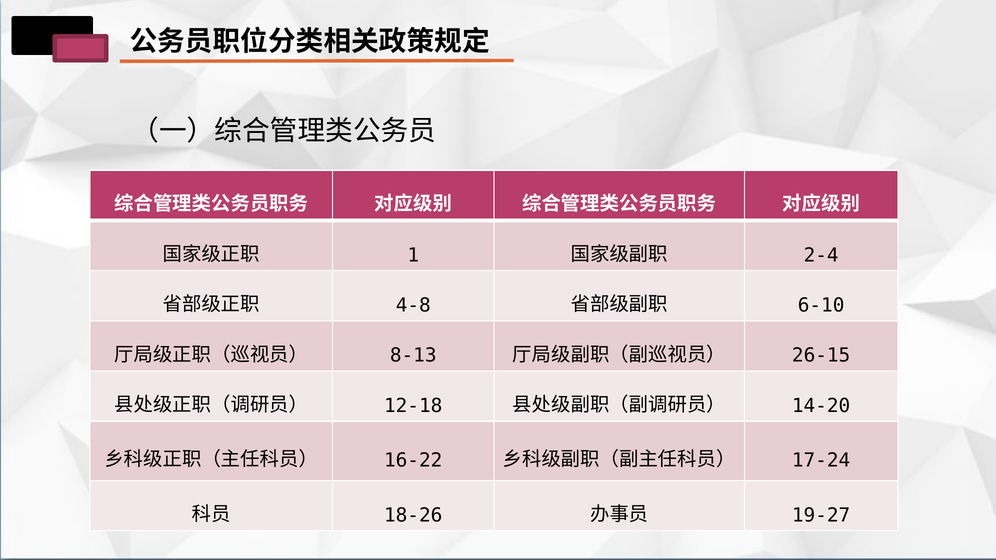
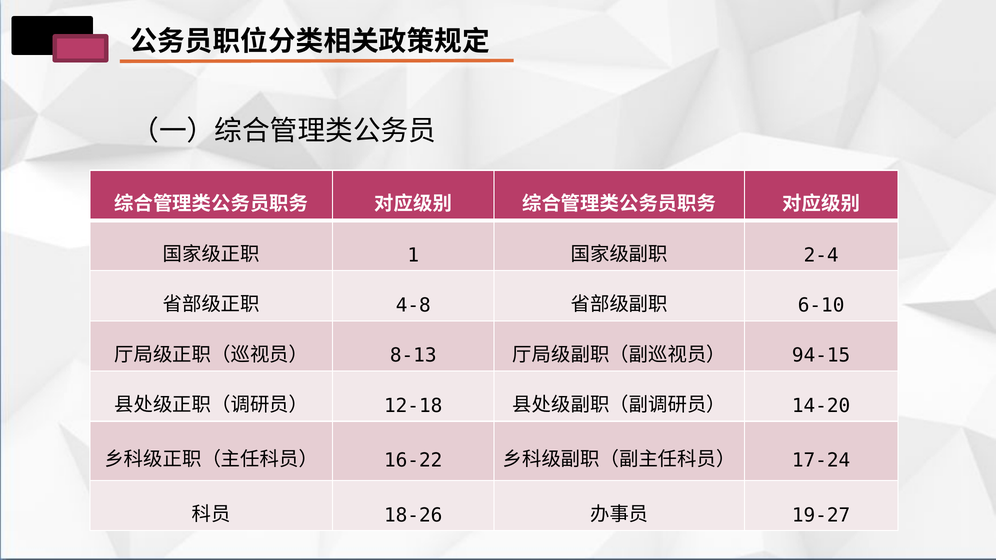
26-15: 26-15 -> 94-15 (821, 356)
